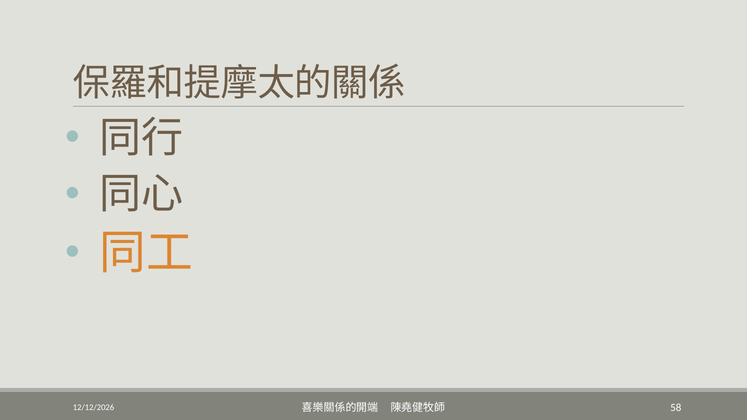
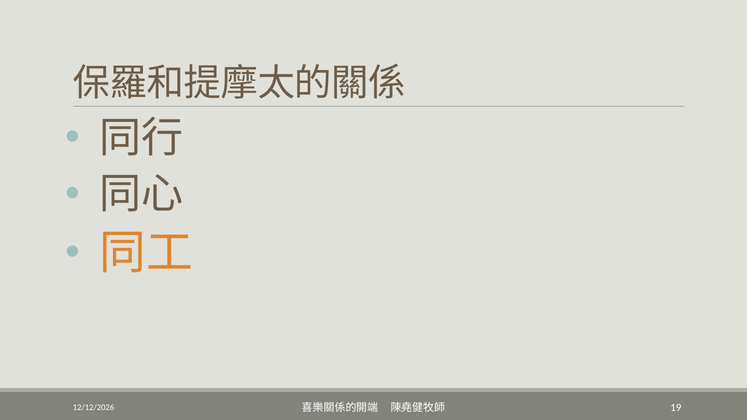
58: 58 -> 19 (676, 408)
